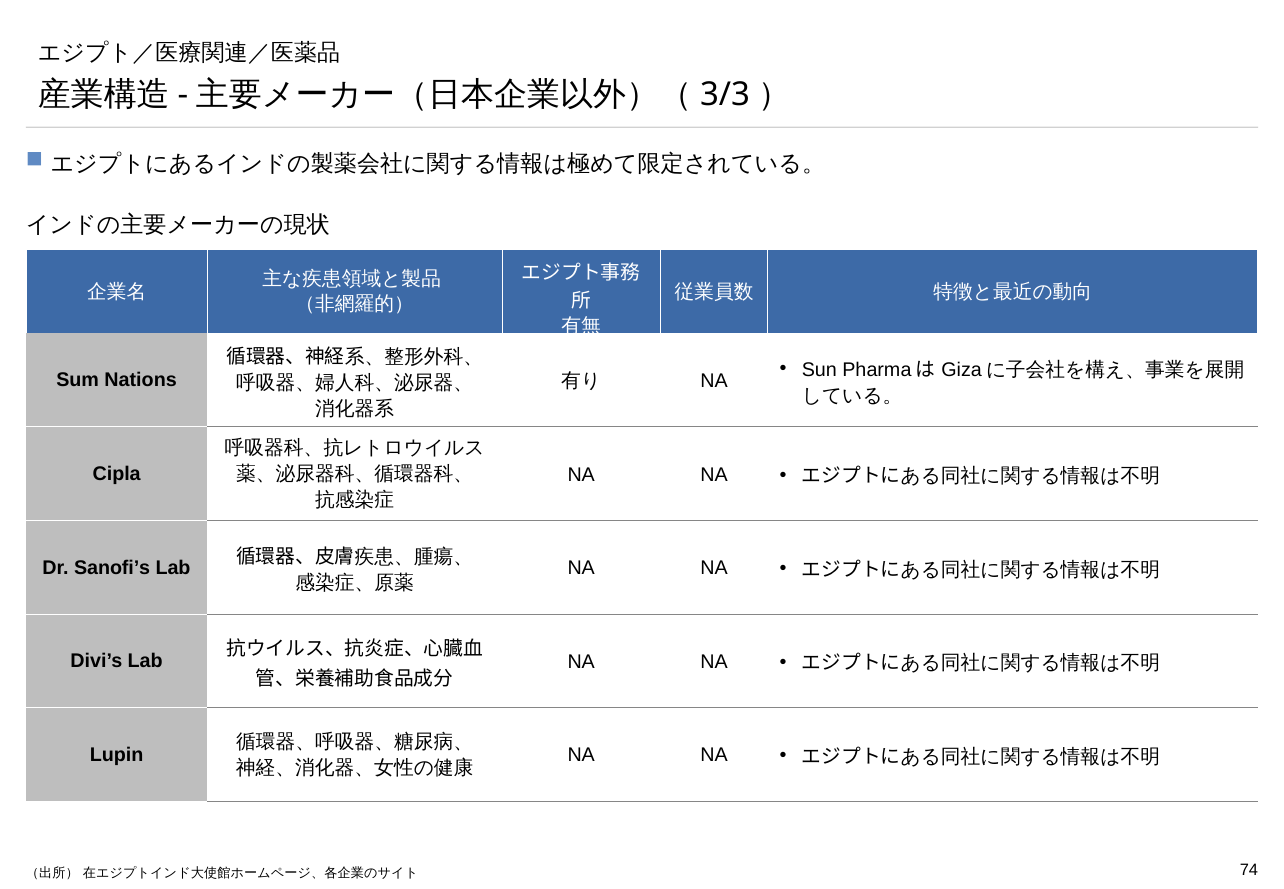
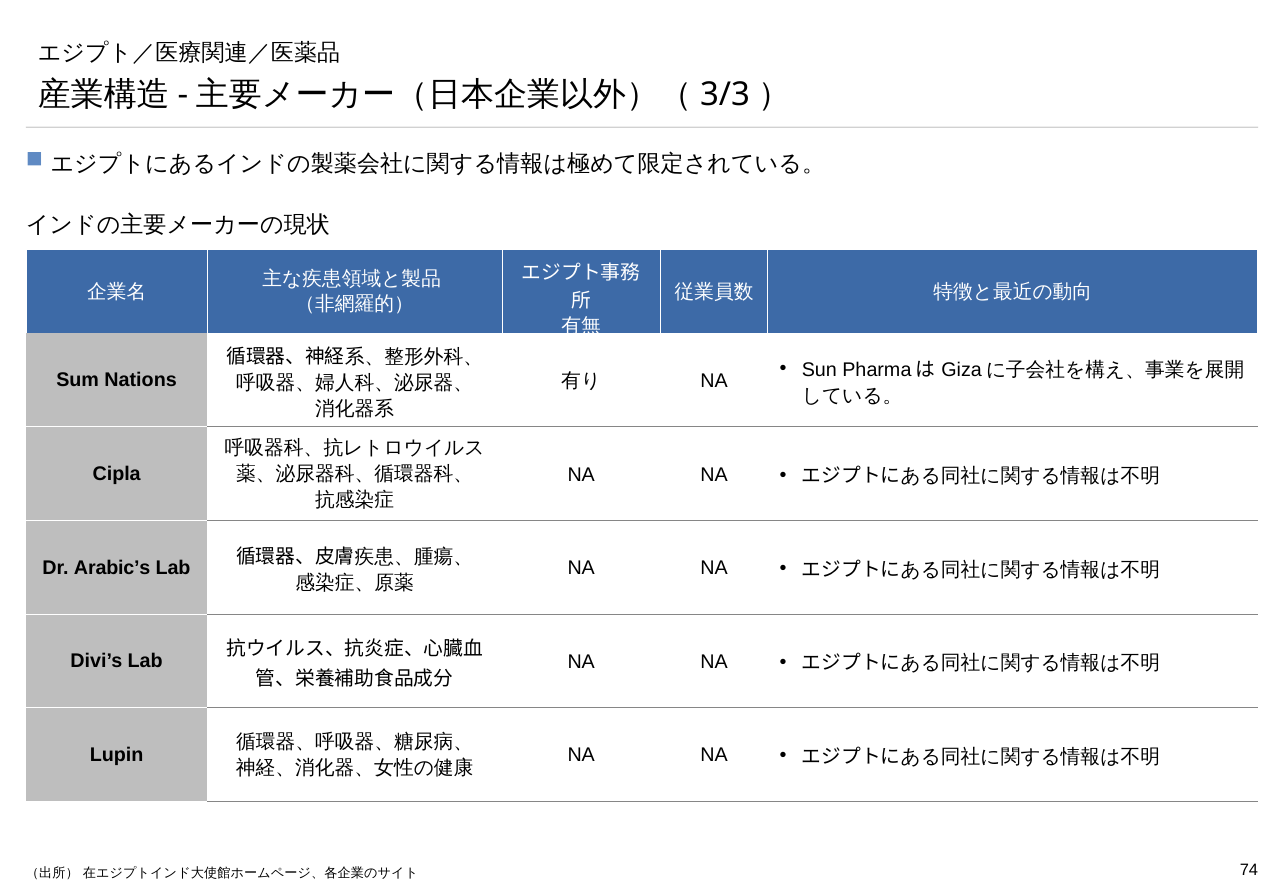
Sanofi’s: Sanofi’s -> Arabic’s (112, 568)
